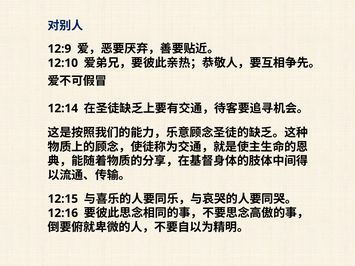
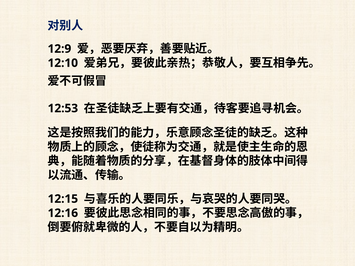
12:14: 12:14 -> 12:53 (63, 108)
